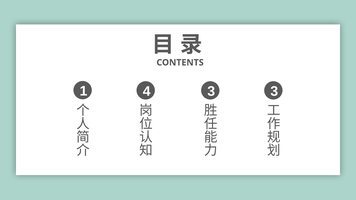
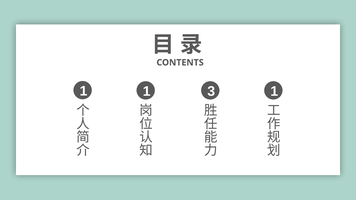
1 4: 4 -> 1 (147, 91)
3 3: 3 -> 1 (274, 91)
